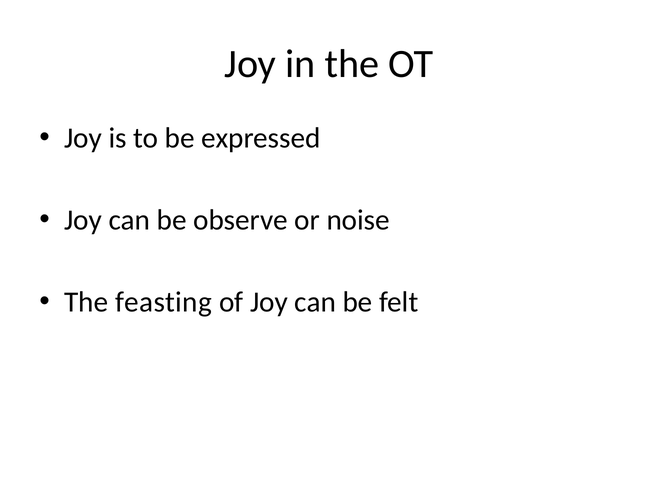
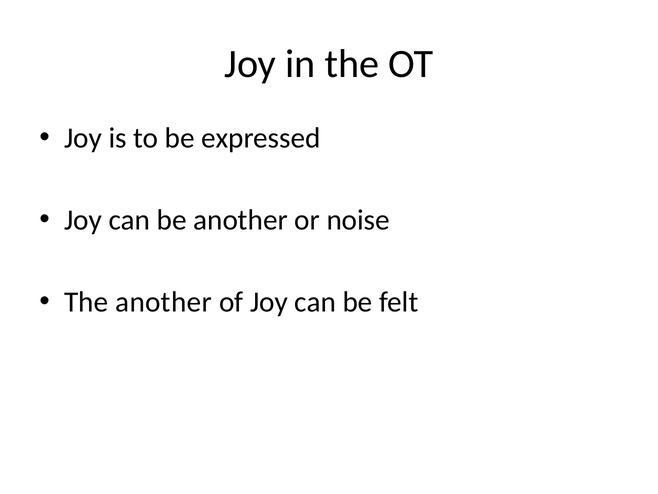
be observe: observe -> another (240, 220)
The feasting: feasting -> another (164, 302)
